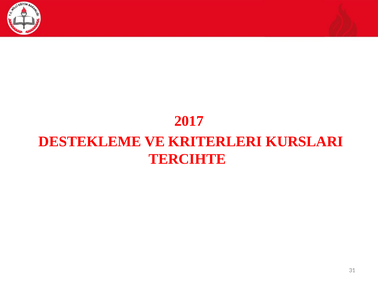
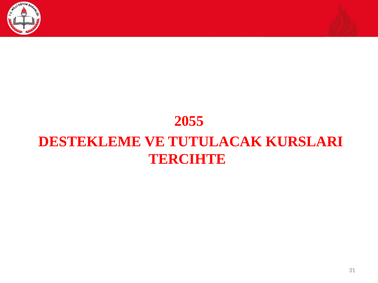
2017: 2017 -> 2055 (189, 121)
KRITERLERI: KRITERLERI -> TUTULACAK (215, 142)
